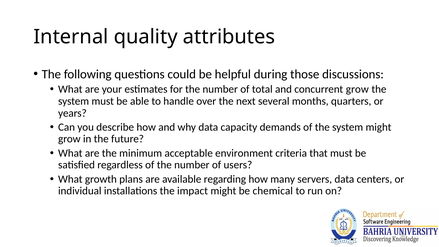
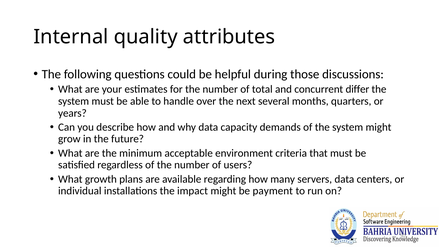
concurrent grow: grow -> differ (357, 89)
chemical: chemical -> payment (273, 191)
